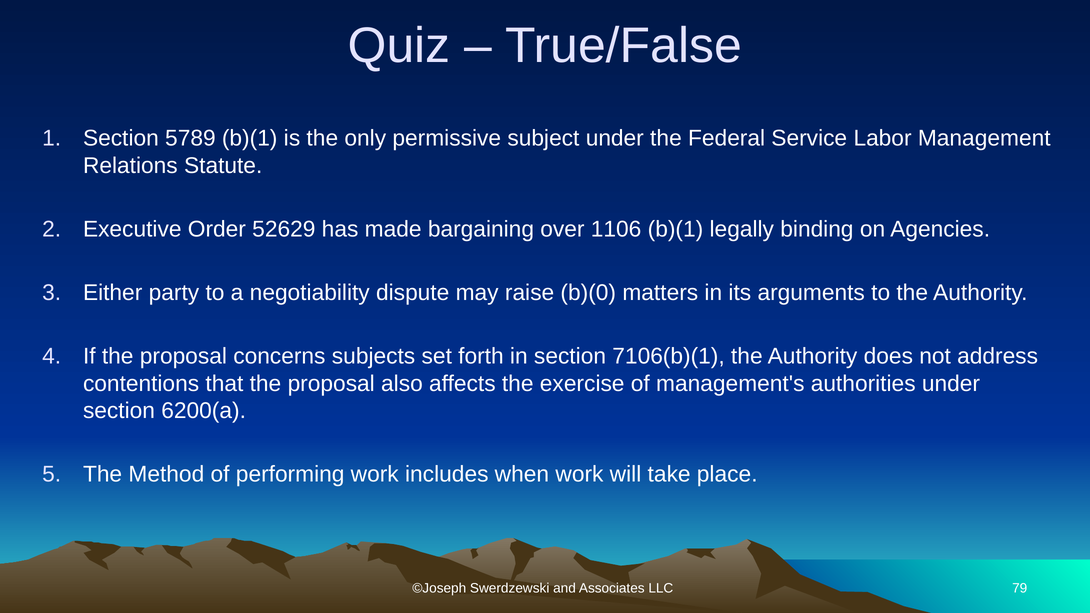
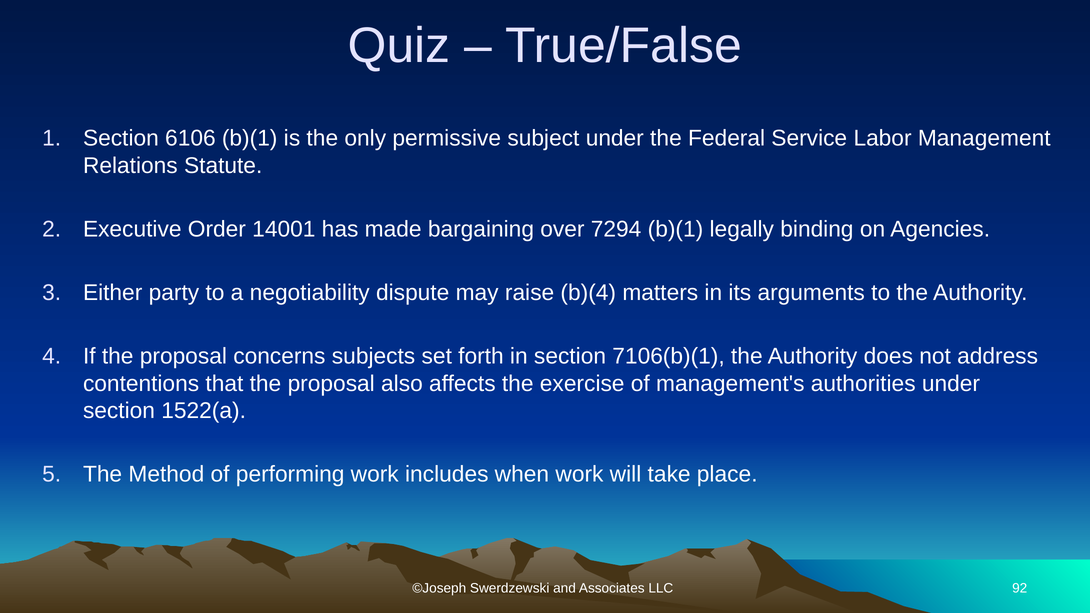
5789: 5789 -> 6106 (190, 138)
52629: 52629 -> 14001 (284, 229)
1106: 1106 -> 7294 (616, 229)
b)(0: b)(0 -> b)(4 (588, 293)
6200(a: 6200(a -> 1522(a (204, 411)
79: 79 -> 92 (1020, 588)
